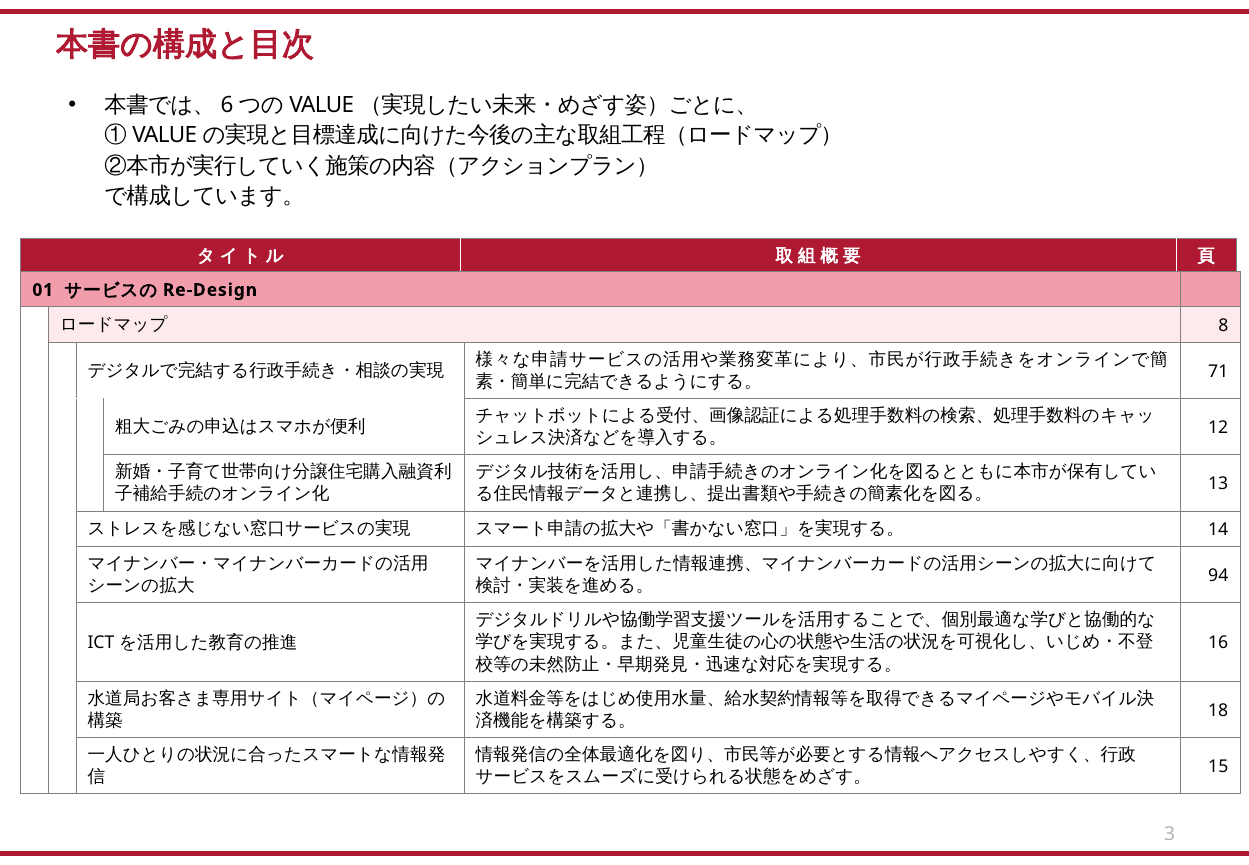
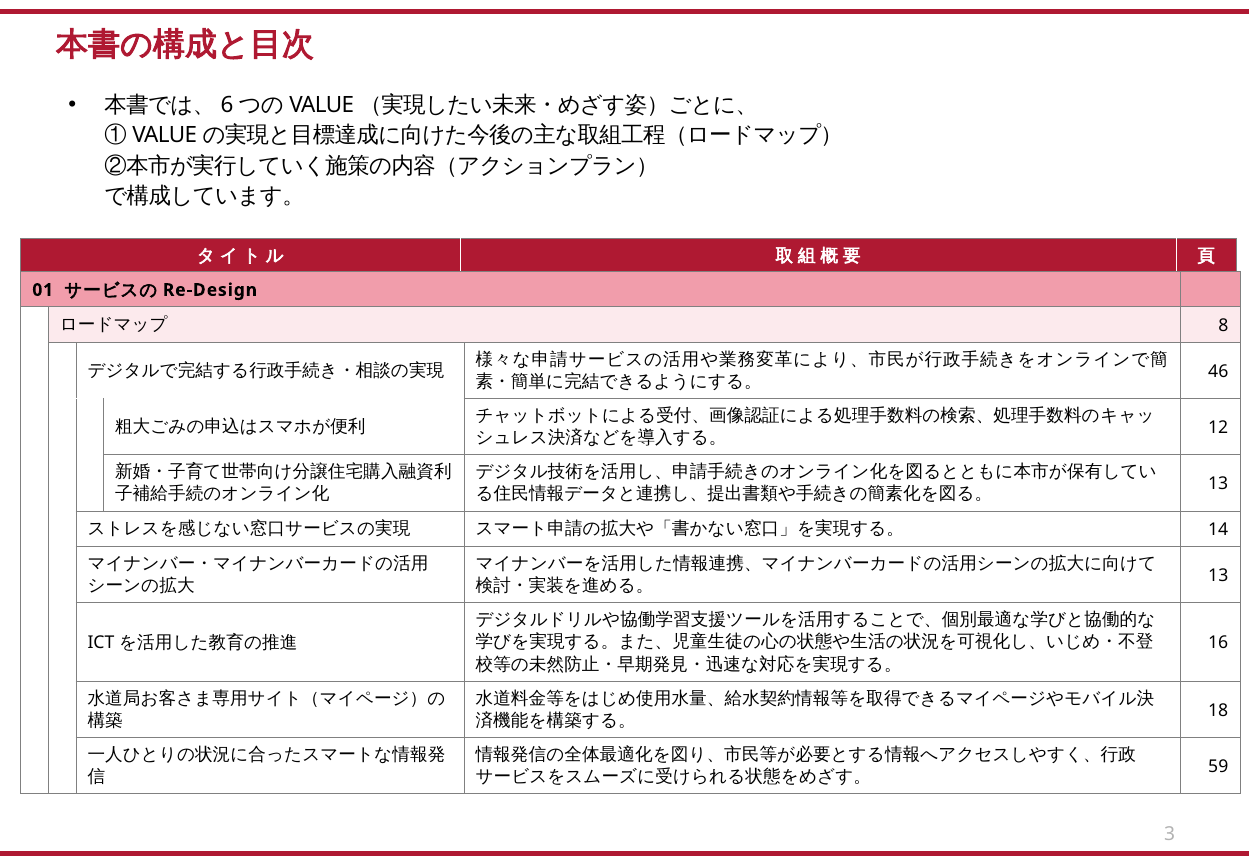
71: 71 -> 46 (1218, 371)
94: 94 -> 13 (1218, 575)
15: 15 -> 59 (1218, 766)
